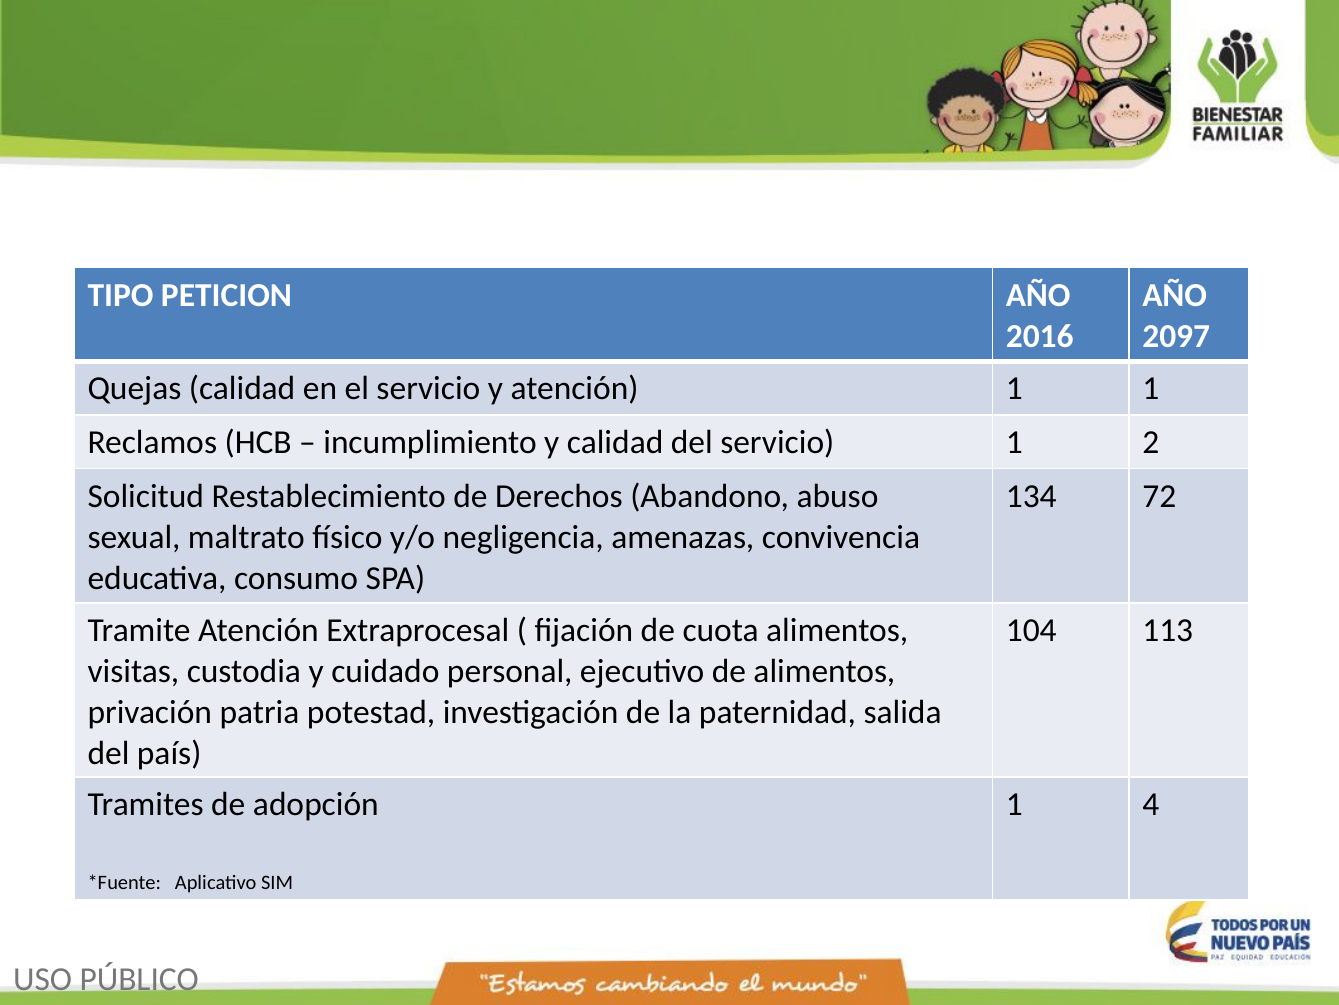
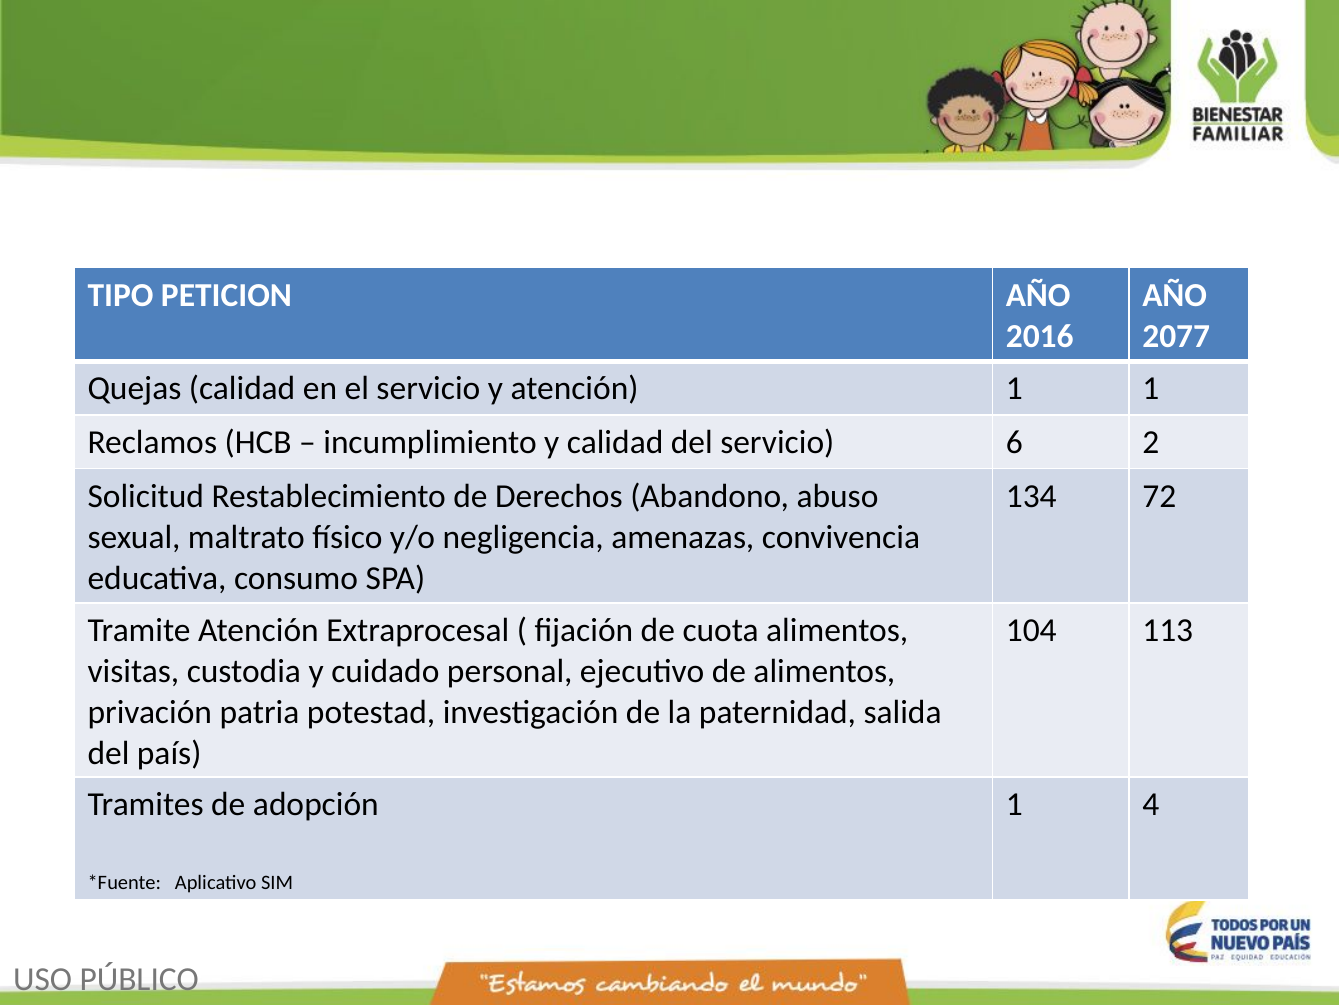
2097: 2097 -> 2077 (1176, 336)
servicio 1: 1 -> 6 (1014, 442)
